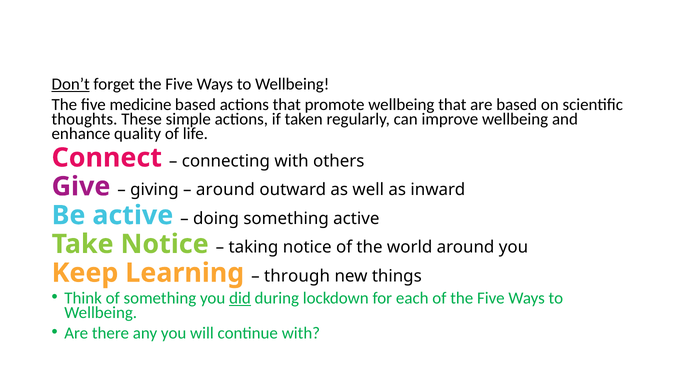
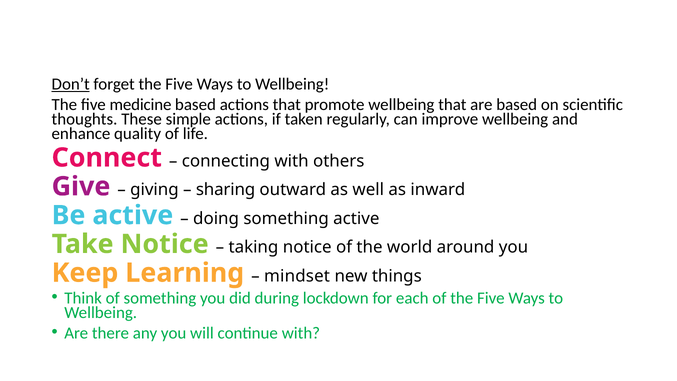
around: around -> sharing (226, 190)
through: through -> mindset (297, 276)
did underline: present -> none (240, 298)
